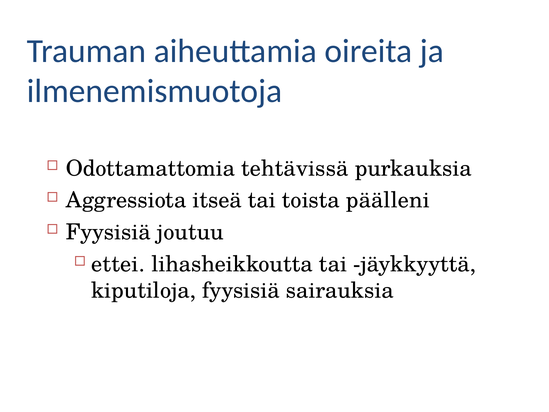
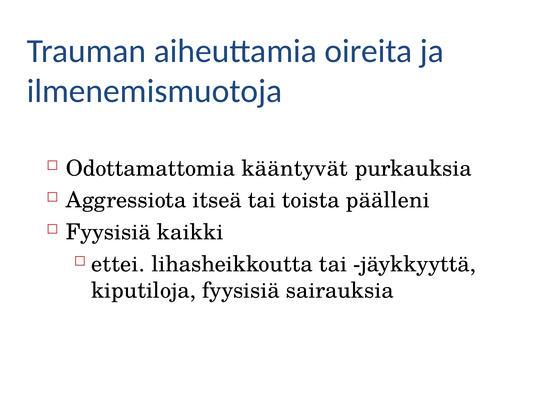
tehtävissä: tehtävissä -> kääntyvät (295, 168)
joutuu: joutuu -> kaikki (190, 232)
